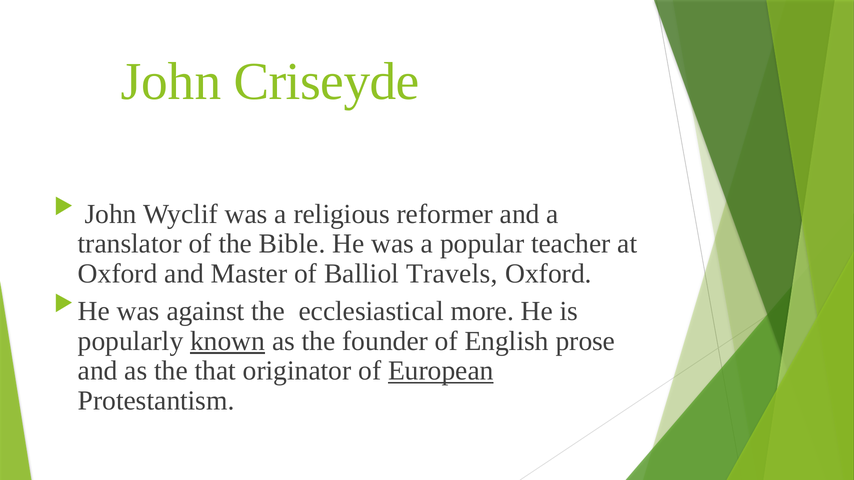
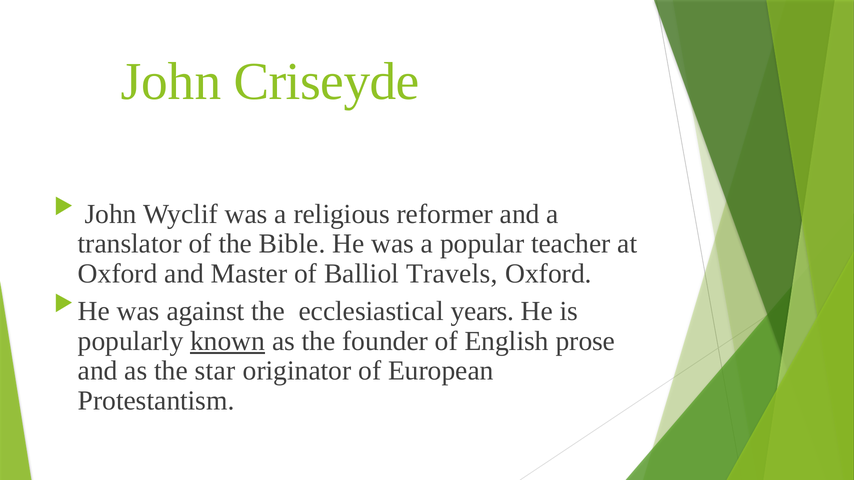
more: more -> years (482, 312)
that: that -> star (215, 371)
European underline: present -> none (441, 371)
